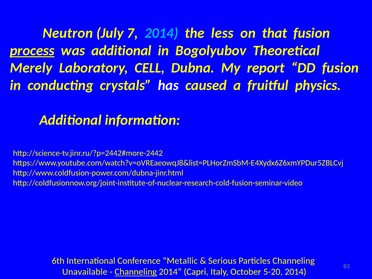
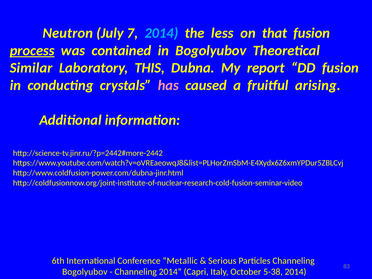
was additional: additional -> contained (121, 51)
Merely: Merely -> Similar (31, 68)
CELL: CELL -> THIS (150, 68)
has colour: white -> pink (168, 85)
physics: physics -> arising (318, 85)
Unavailable: Unavailable -> Bogolyubov (85, 272)
Channeling underline: present -> none (136, 272)
5-20: 5-20 -> 5-38 (273, 272)
